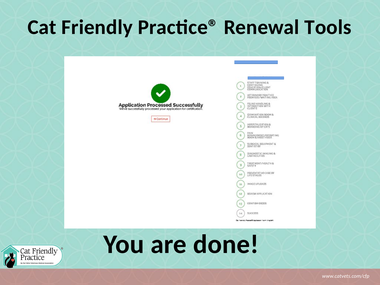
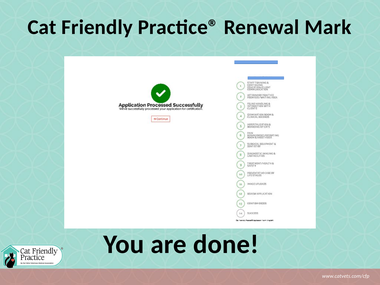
Tools: Tools -> Mark (328, 27)
